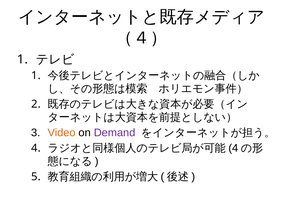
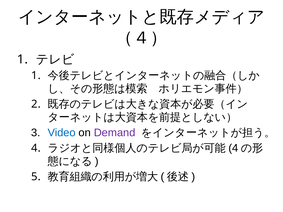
Video colour: orange -> blue (62, 133)
